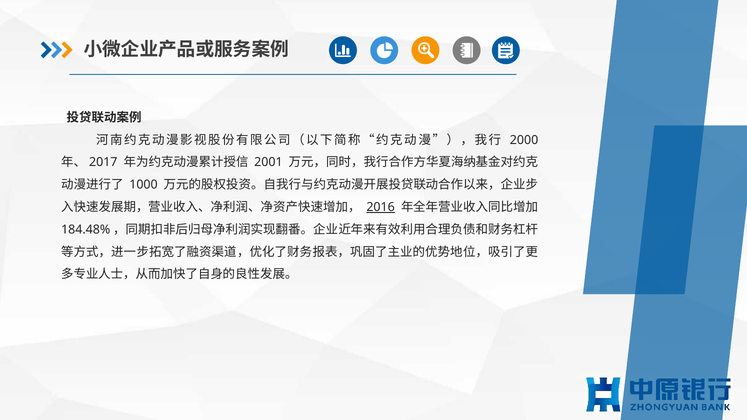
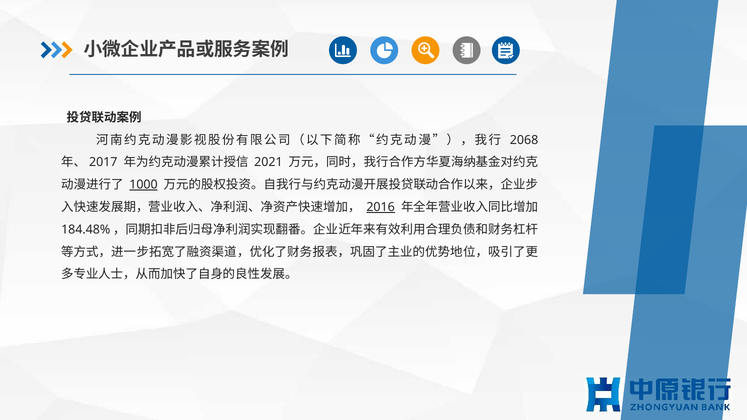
2000: 2000 -> 2068 (524, 140)
2001: 2001 -> 2021 (268, 162)
1000 underline: none -> present (143, 185)
